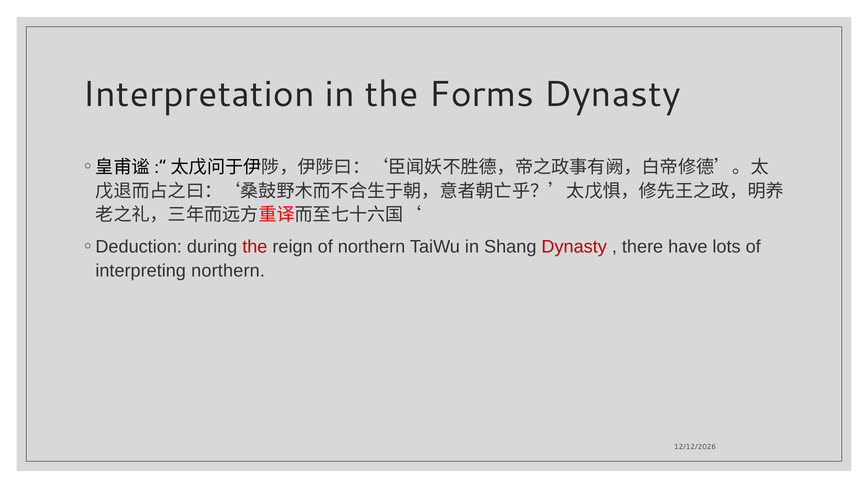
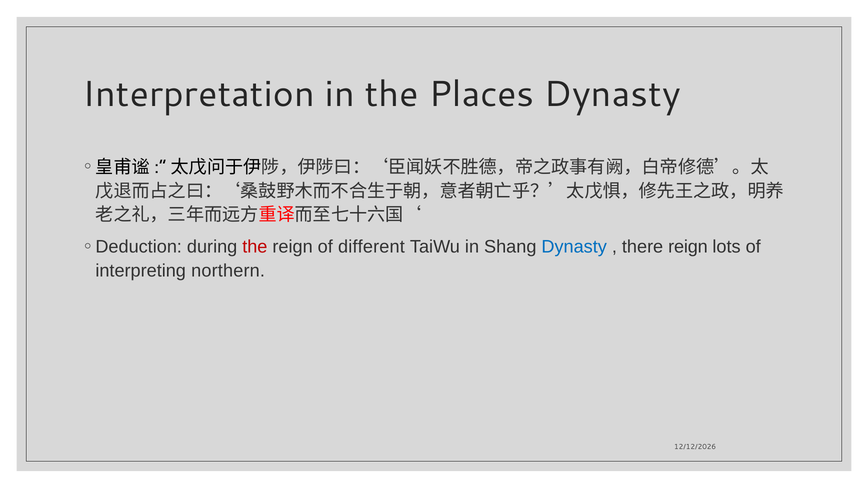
Forms: Forms -> Places (482, 94)
of northern: northern -> different (371, 247)
Dynasty colour: red -> blue (574, 247)
there have: have -> reign (688, 247)
